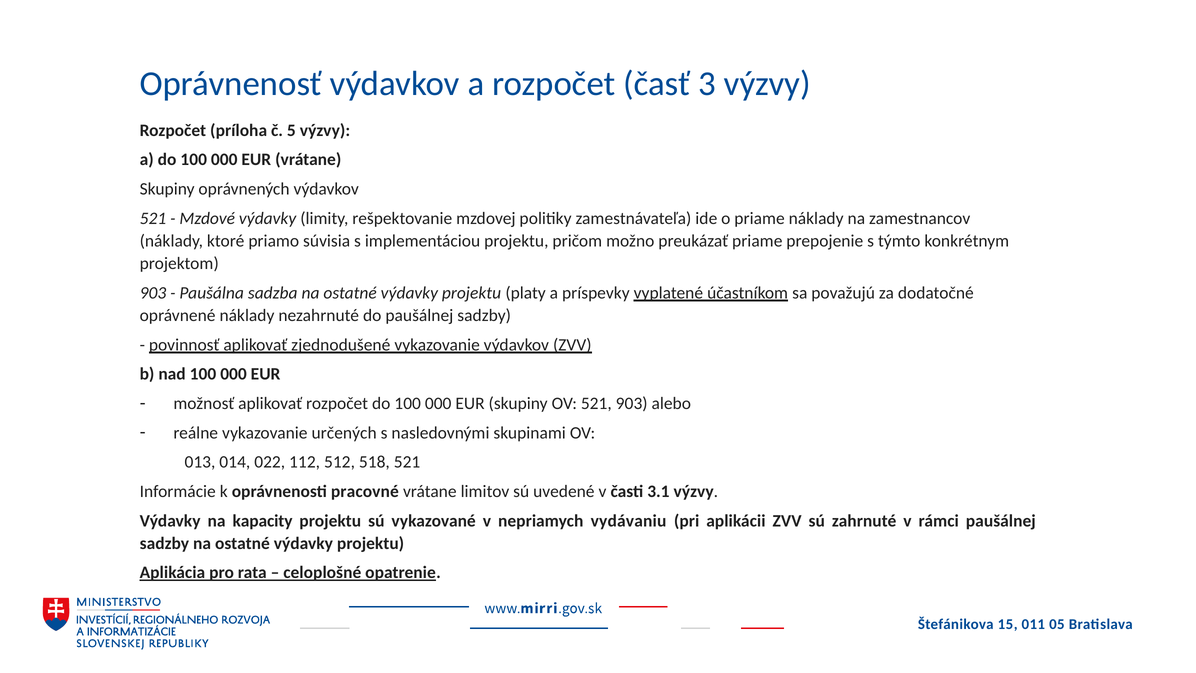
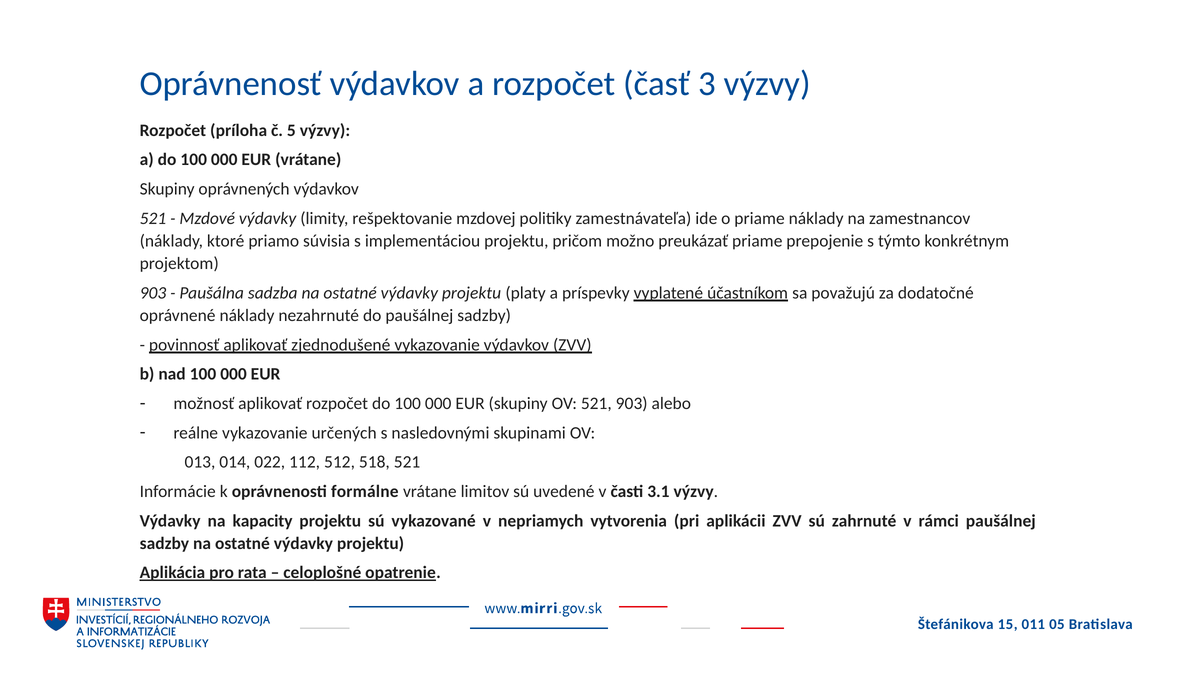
pracovné: pracovné -> formálne (365, 491)
vydávaniu: vydávaniu -> vytvorenia (629, 521)
